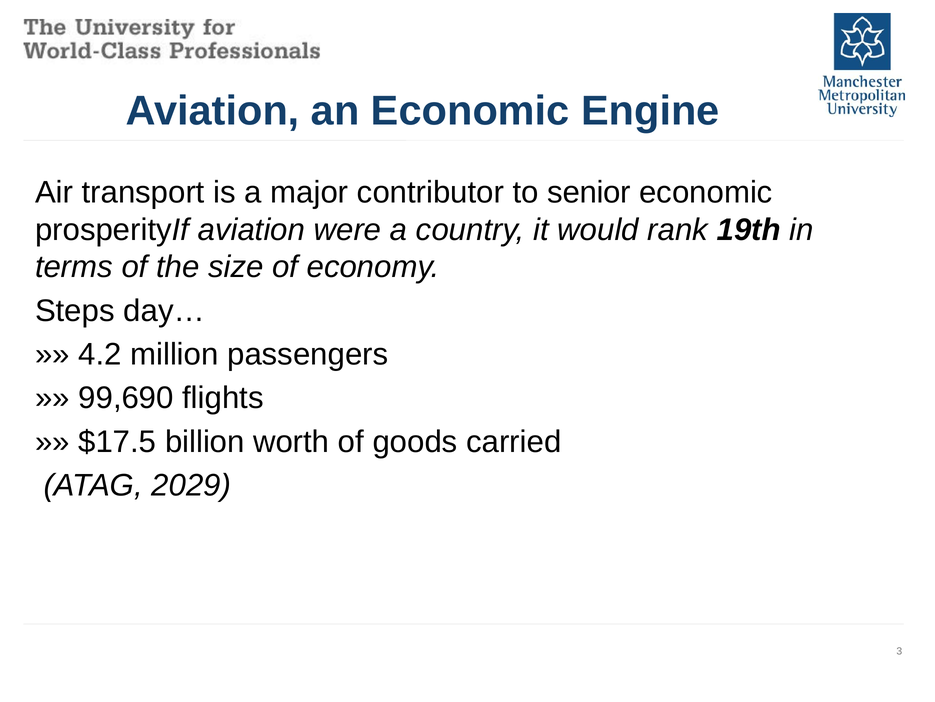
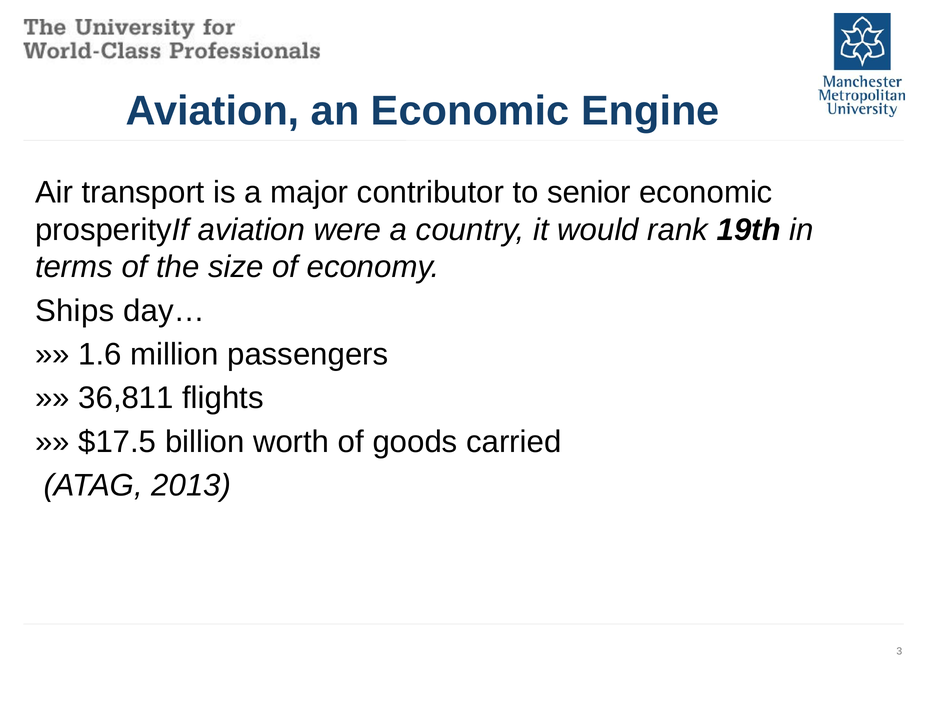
Steps: Steps -> Ships (75, 311)
4.2: 4.2 -> 1.6 (100, 354)
99,690: 99,690 -> 36,811 (126, 398)
2029: 2029 -> 2013 (191, 485)
